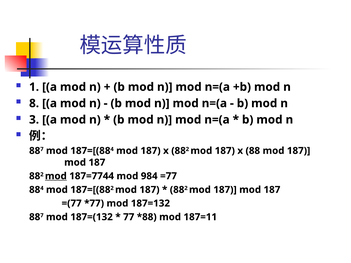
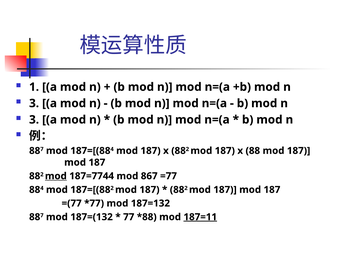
8: 8 -> 3 (34, 103)
984: 984 -> 867 (149, 176)
187=11 underline: none -> present (200, 217)
